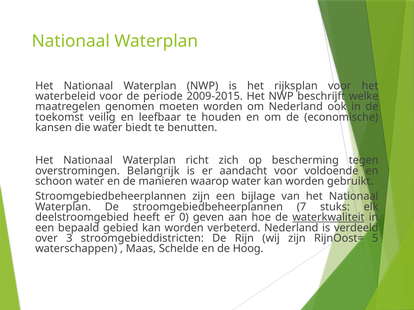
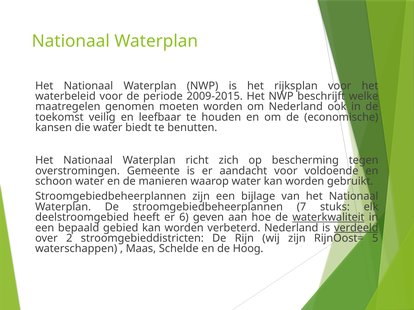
Belangrijk: Belangrijk -> Gemeente (153, 171)
0: 0 -> 6 (184, 218)
verdeeld underline: none -> present (356, 228)
3: 3 -> 2 (69, 239)
